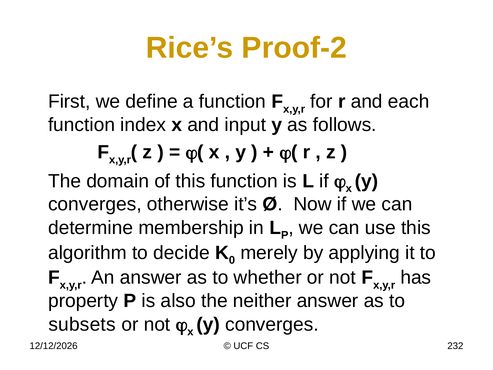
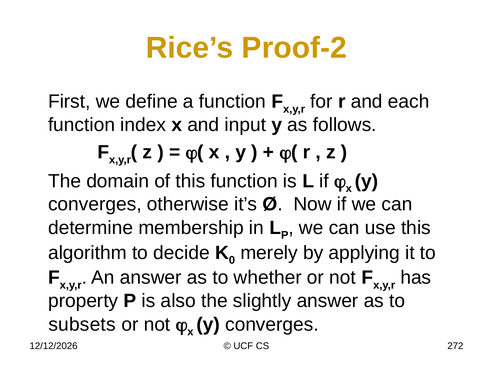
neither: neither -> slightly (262, 301)
232: 232 -> 272 (455, 346)
